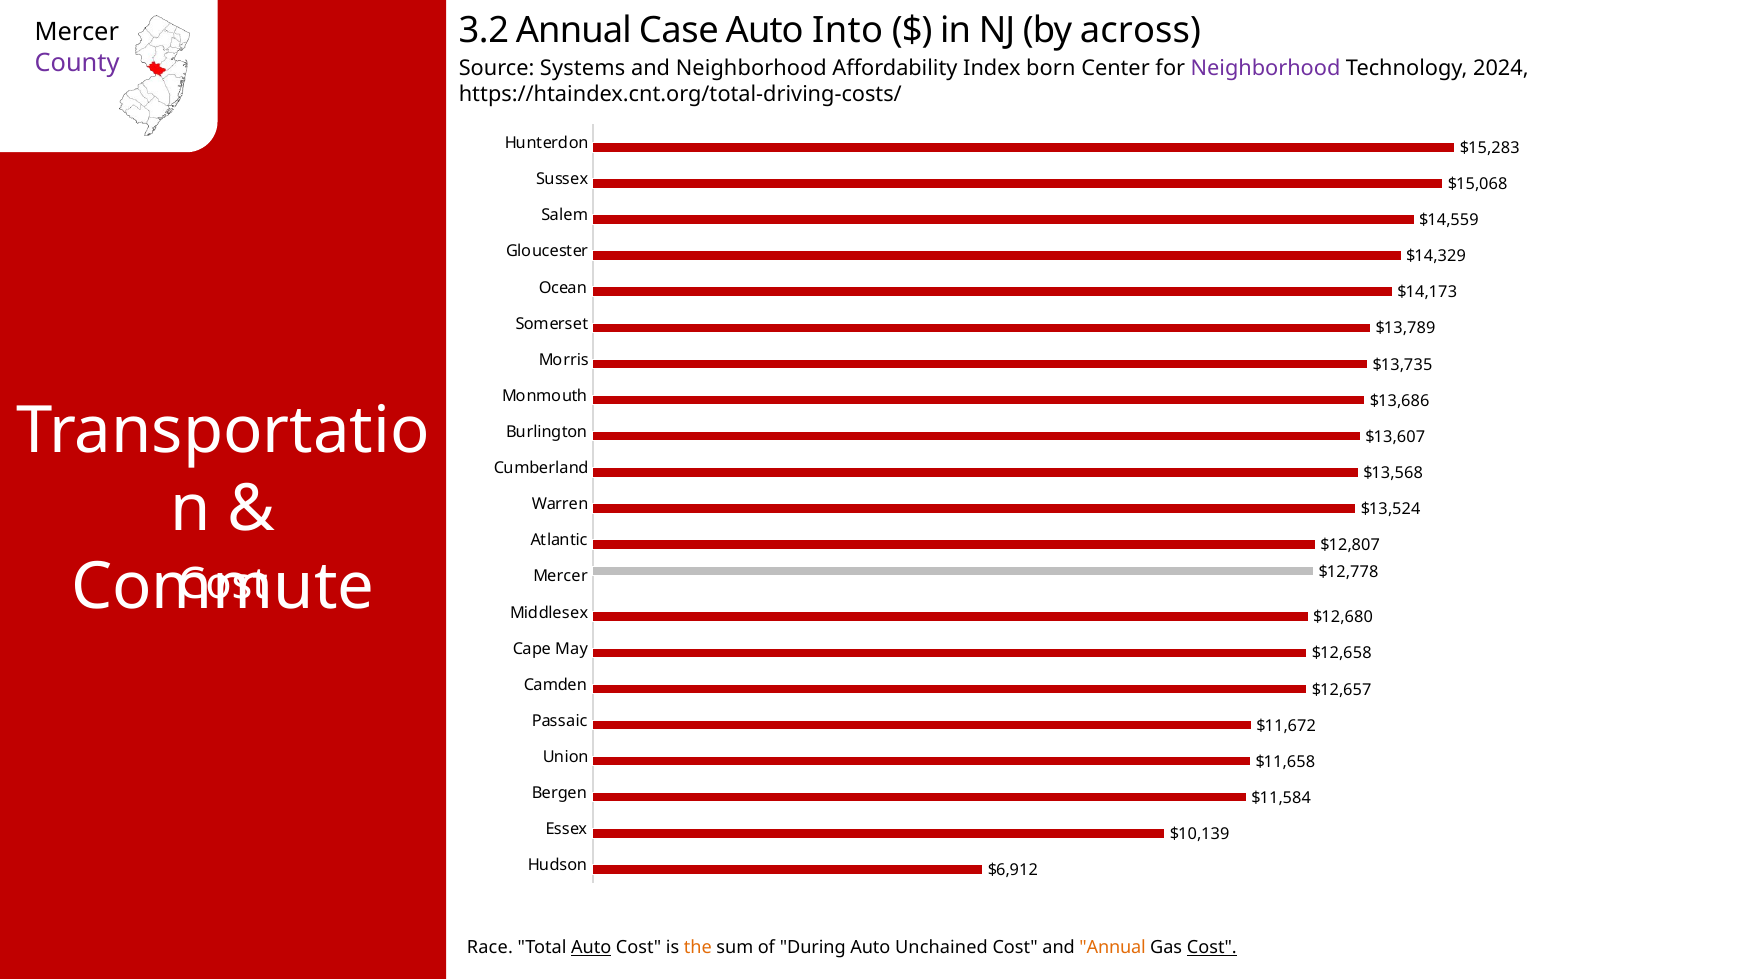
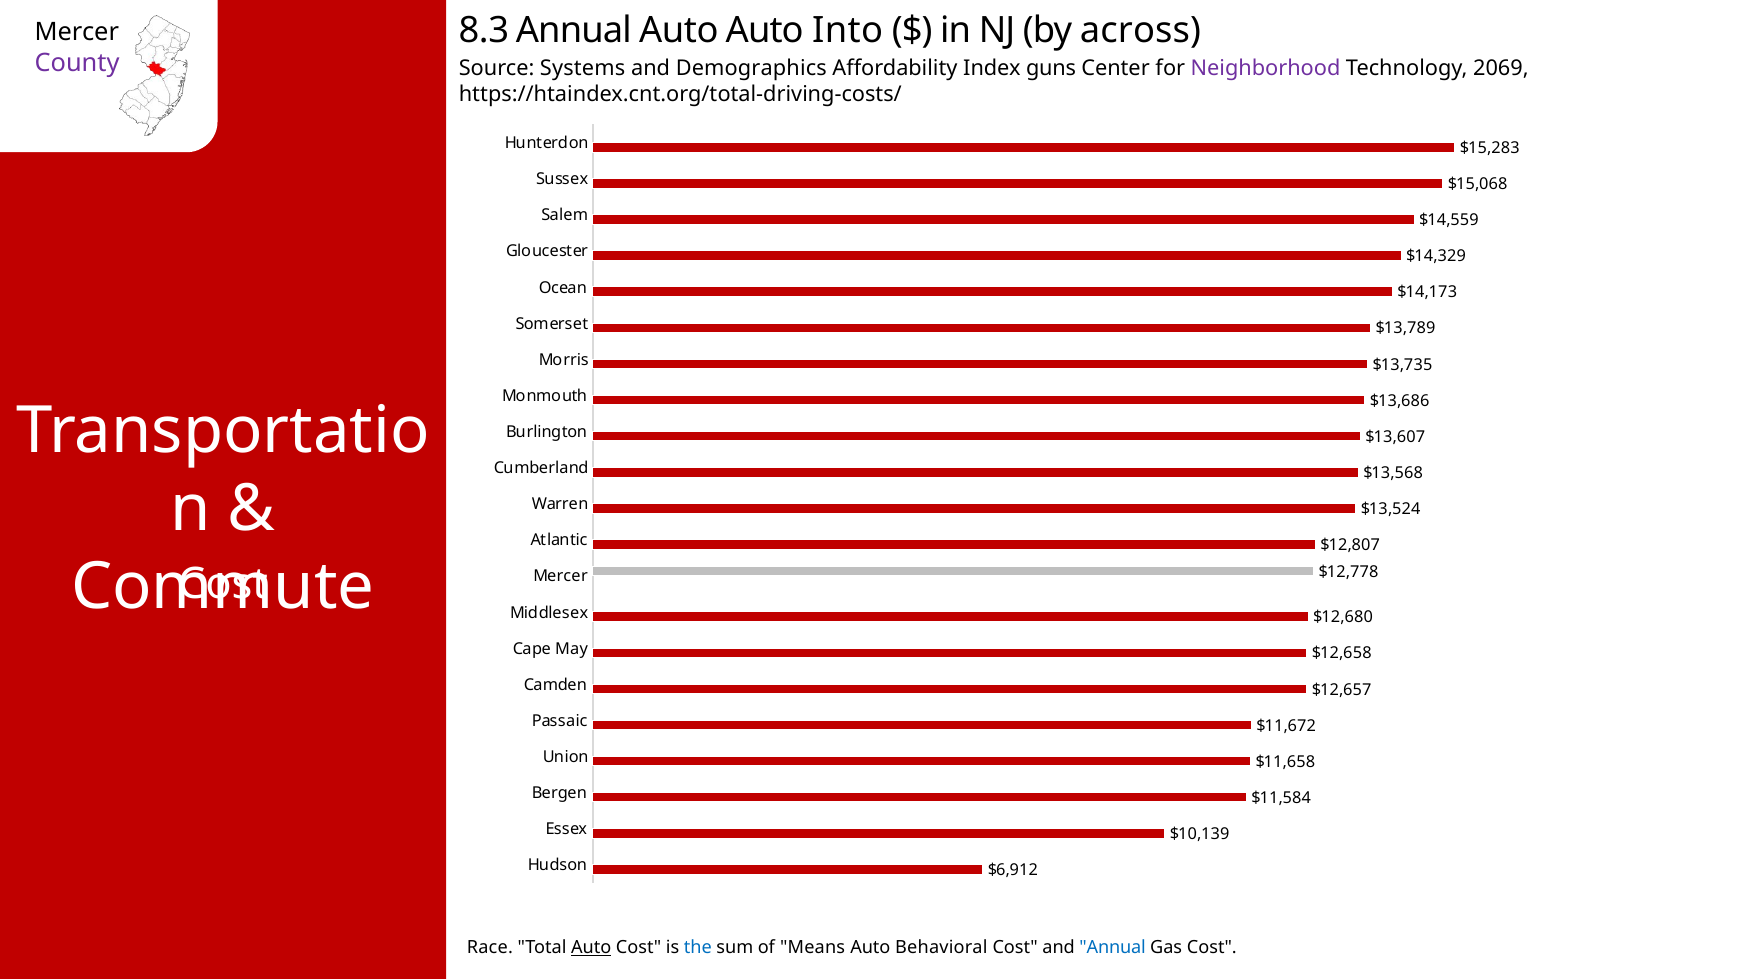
3.2: 3.2 -> 8.3 (484, 31)
Annual Case: Case -> Auto (679, 31)
and Neighborhood: Neighborhood -> Demographics (751, 68)
born: born -> guns (1051, 68)
2024: 2024 -> 2069 (1501, 68)
the colour: orange -> blue (698, 948)
During: During -> Means (813, 948)
Unchained: Unchained -> Behavioral (941, 948)
Annual colour: orange -> blue (1113, 948)
Cost underline: present -> none (1212, 948)
